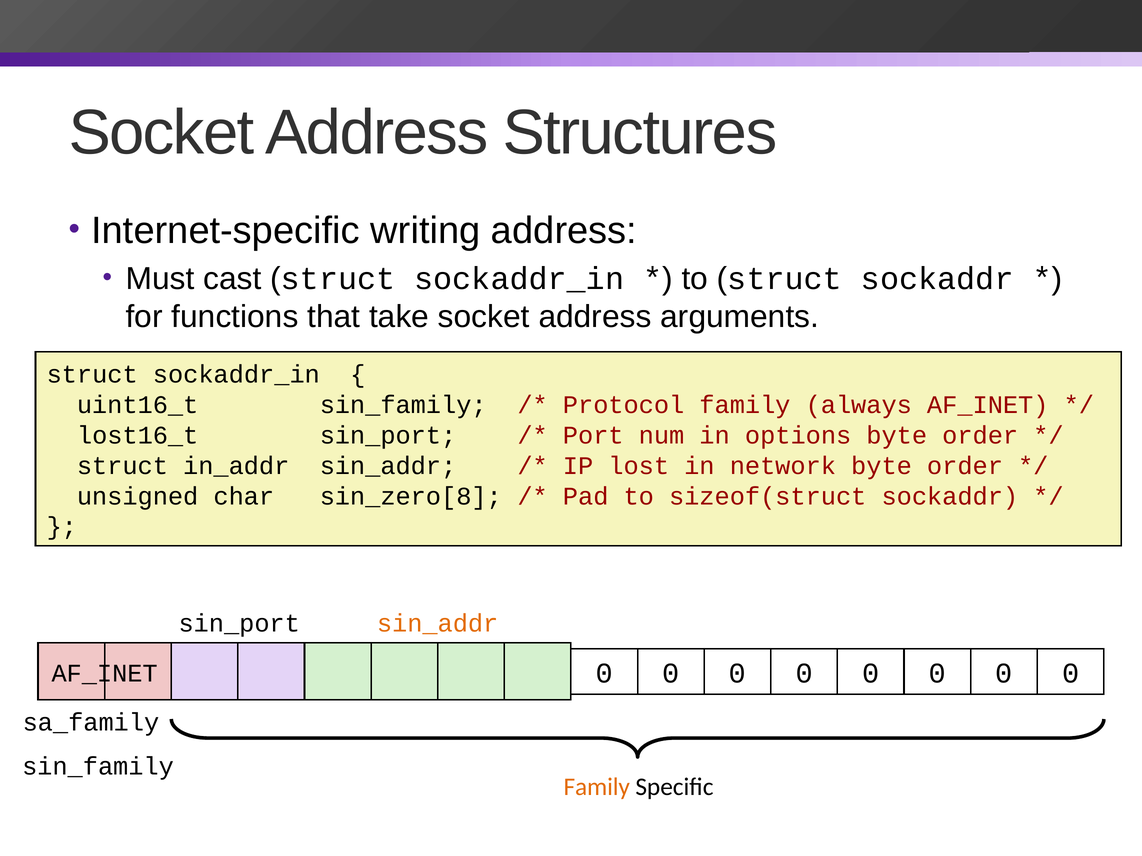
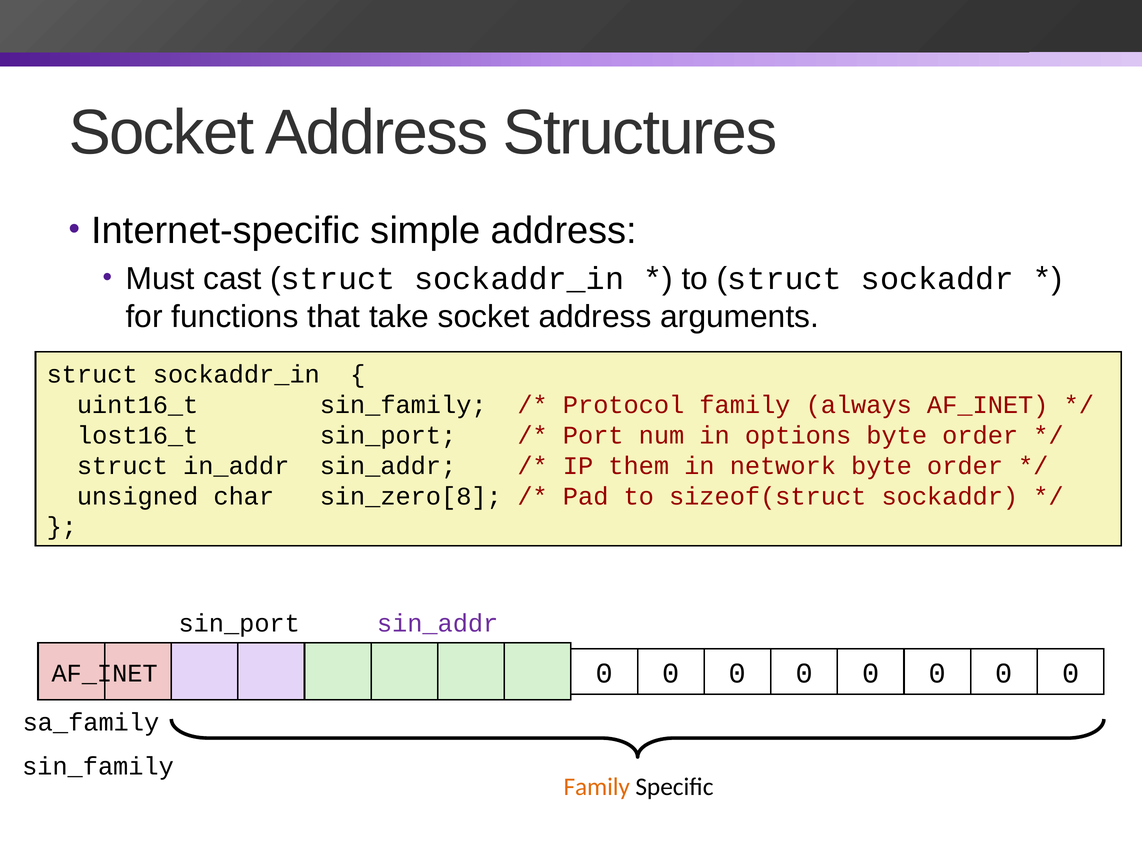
writing: writing -> simple (425, 231)
lost: lost -> them (639, 466)
sin_addr colour: orange -> purple (438, 624)
